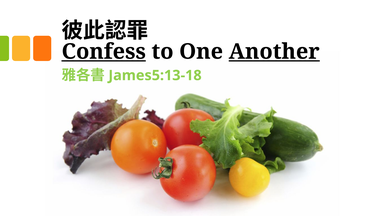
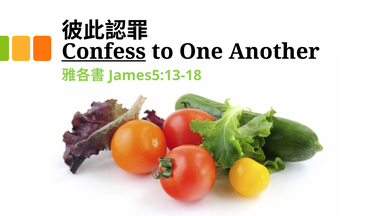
Another underline: present -> none (274, 52)
